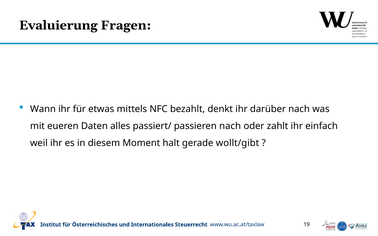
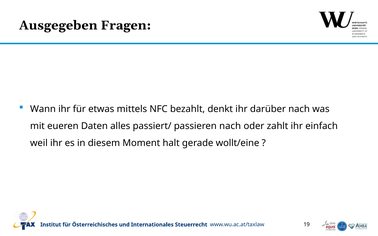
Evaluierung: Evaluierung -> Ausgegeben (58, 25)
wollt/gibt: wollt/gibt -> wollt/eine (238, 143)
